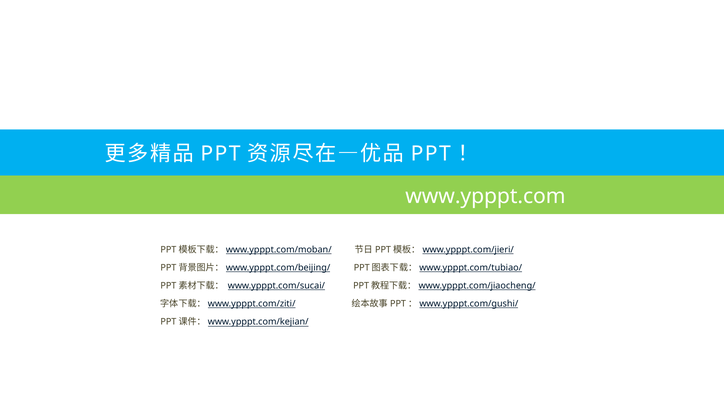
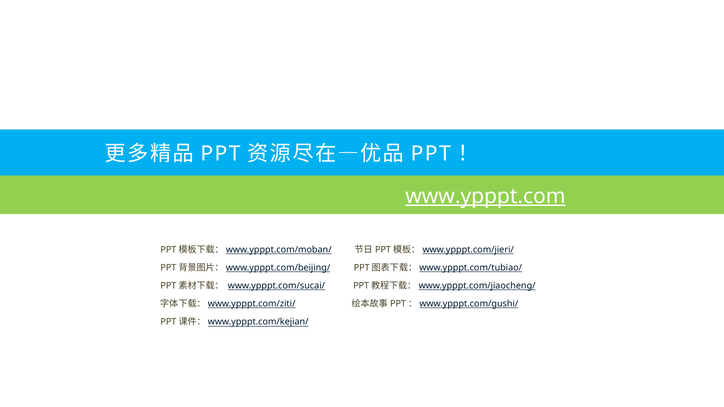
www.ypppt.com underline: none -> present (485, 196)
